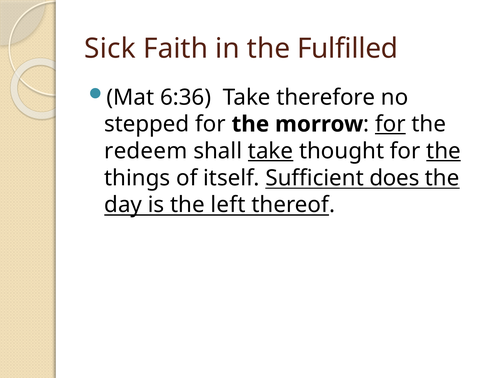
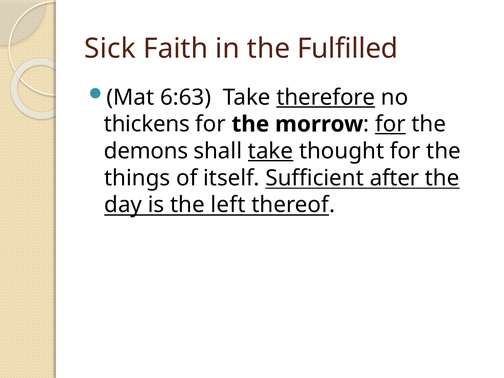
6:36: 6:36 -> 6:63 (186, 97)
therefore underline: none -> present (326, 97)
stepped: stepped -> thickens (147, 124)
redeem: redeem -> demons (146, 151)
the underline: present -> none (444, 151)
does: does -> after (394, 178)
